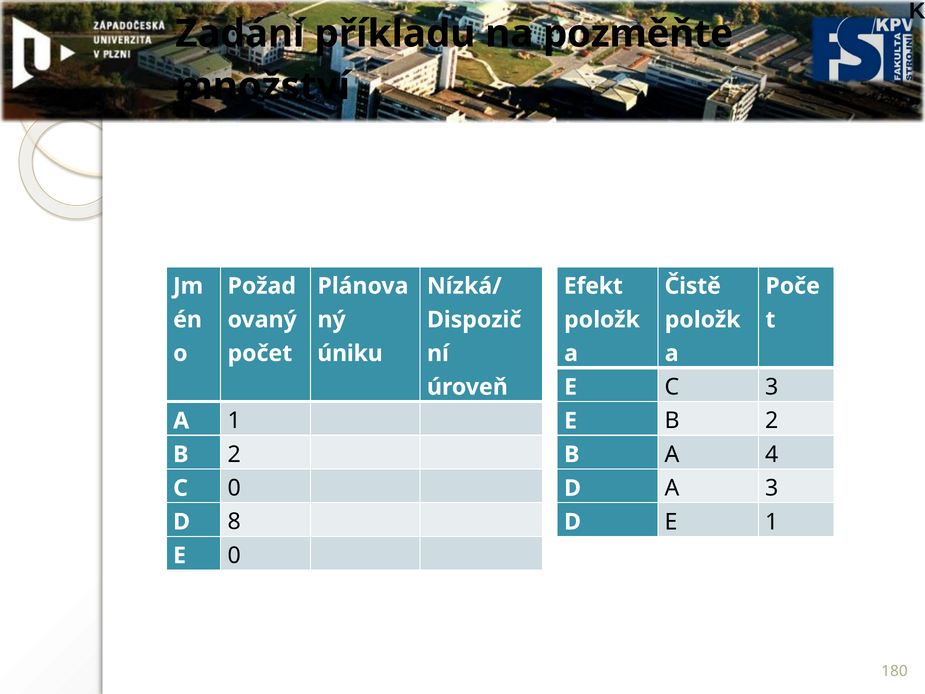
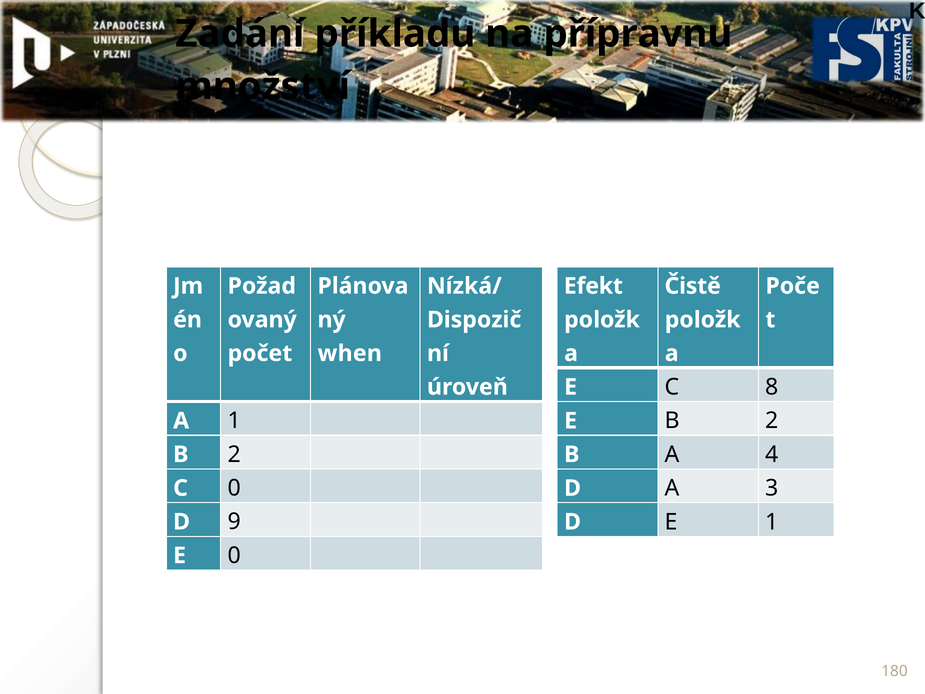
pozměňte: pozměňte -> přípravnu (638, 34)
úniku: úniku -> when (350, 353)
C 3: 3 -> 8 (772, 387)
8: 8 -> 9 (234, 522)
